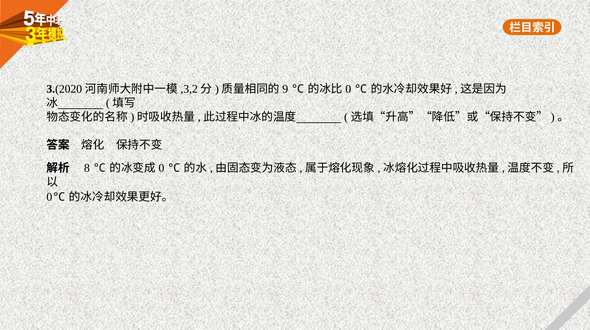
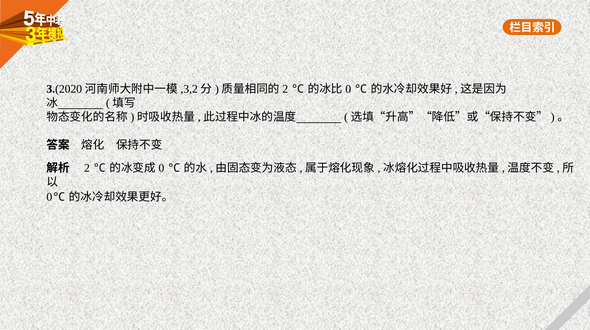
9: 9 -> 2 (285, 89)
8: 8 -> 2 (87, 168)
